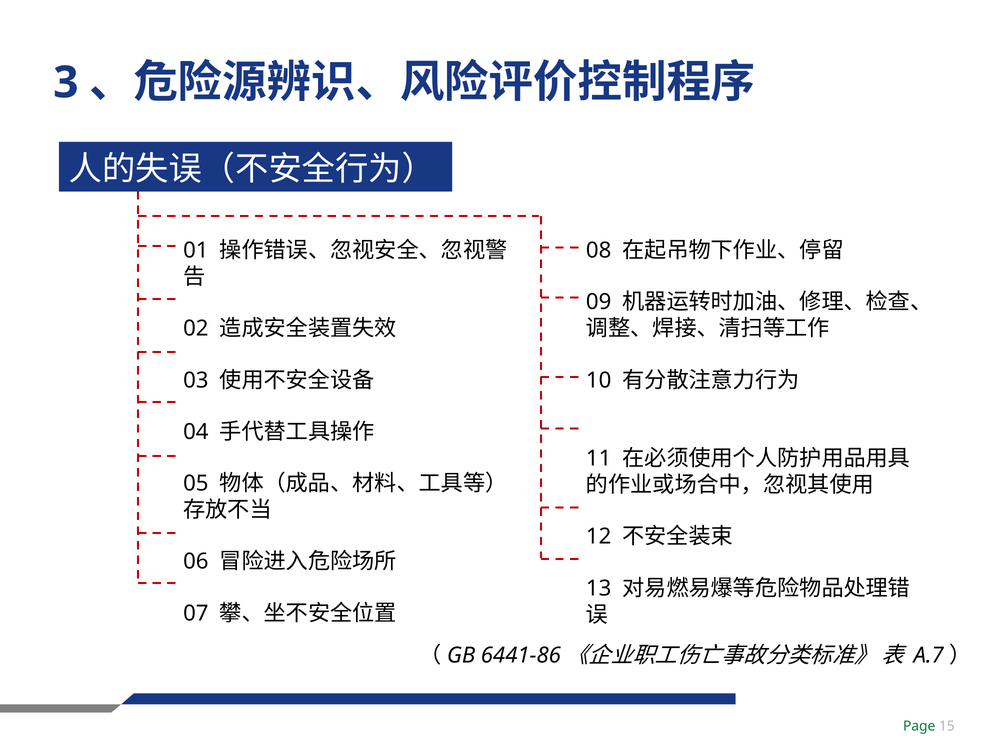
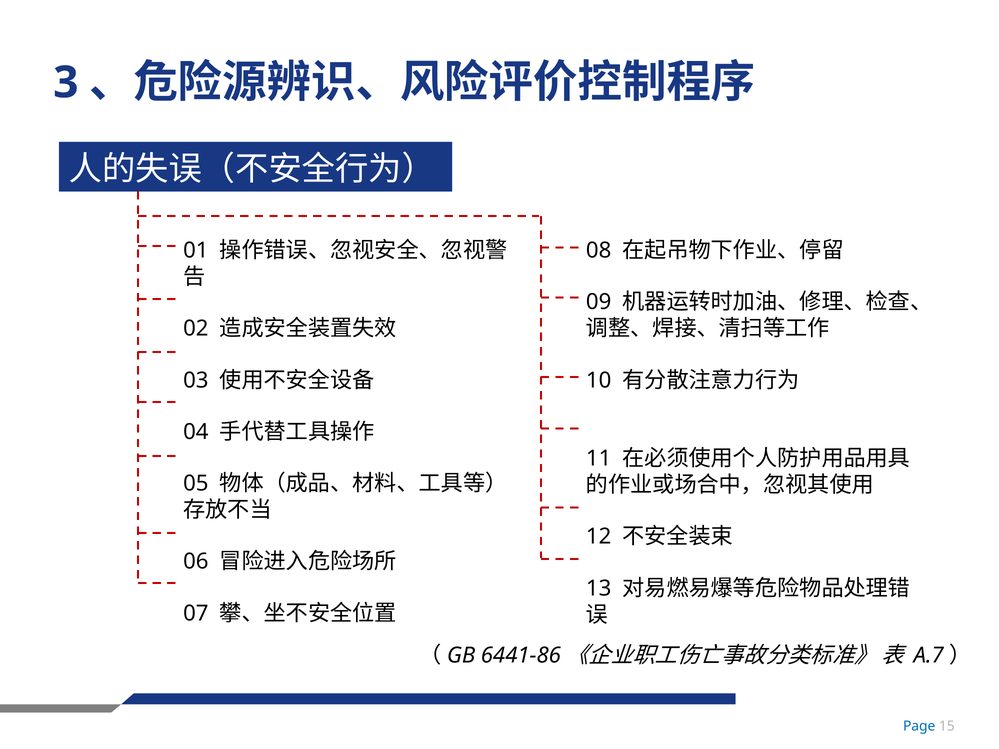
Page colour: green -> blue (919, 726)
